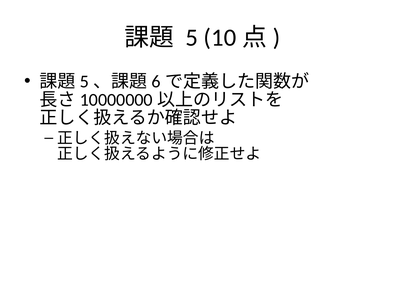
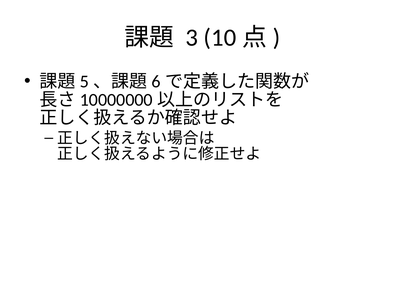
5: 5 -> 3 (192, 38)
